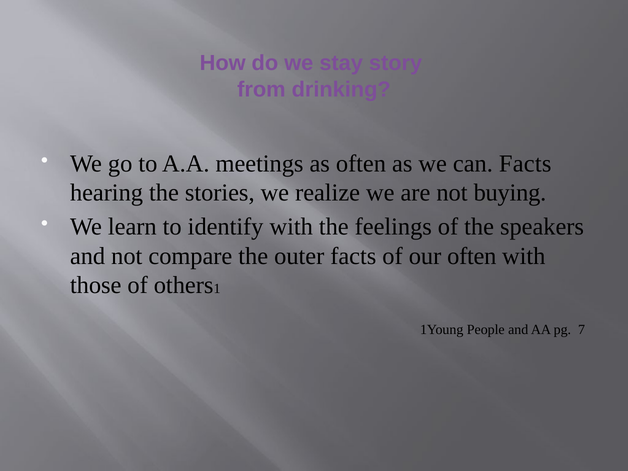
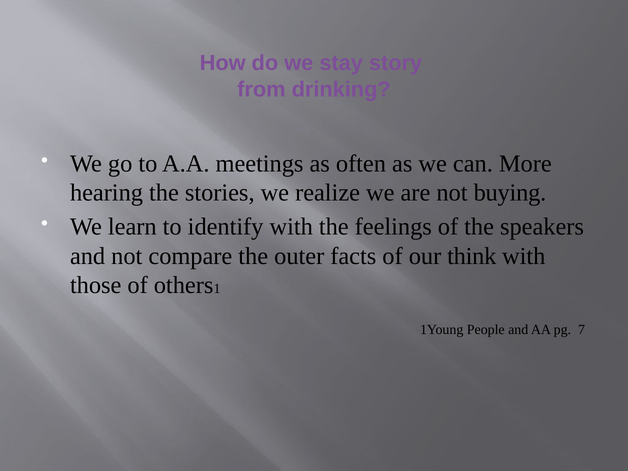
can Facts: Facts -> More (525, 163)
our often: often -> think (472, 256)
